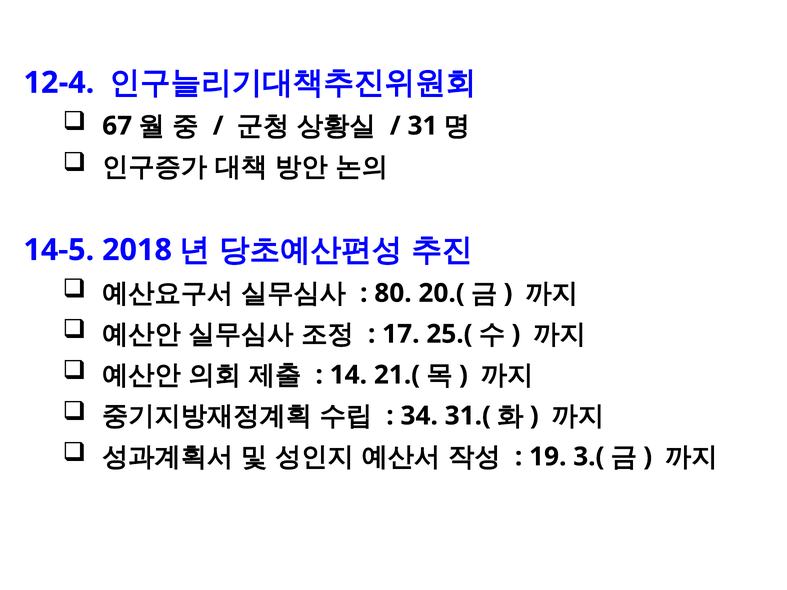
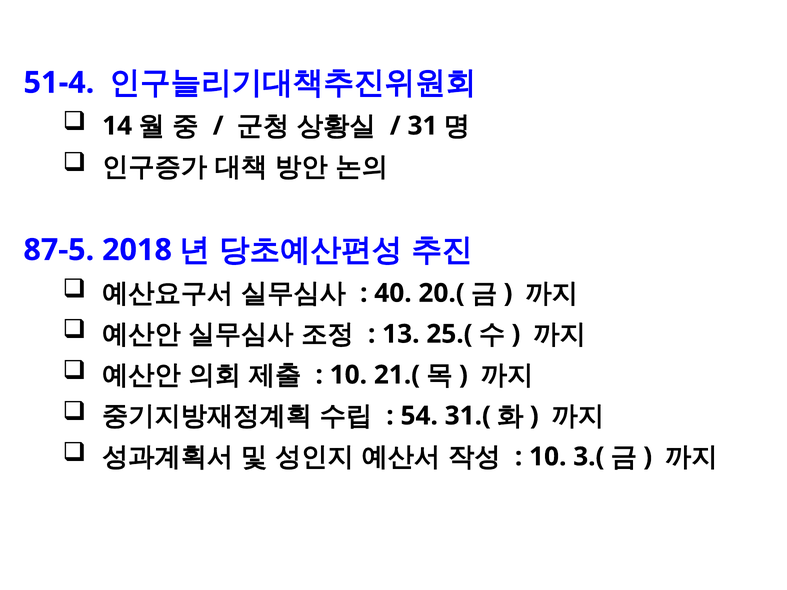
12-4: 12-4 -> 51-4 (59, 83)
67: 67 -> 14 (117, 126)
14-5: 14-5 -> 87-5 (59, 250)
80: 80 -> 40 (393, 293)
17: 17 -> 13 (401, 334)
14: 14 -> 10 (348, 375)
34: 34 -> 54 (419, 416)
19: 19 -> 10 (548, 457)
